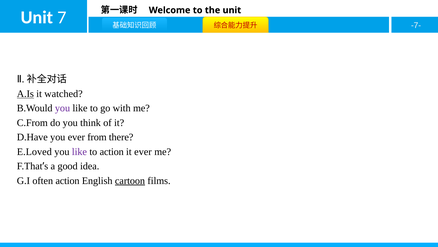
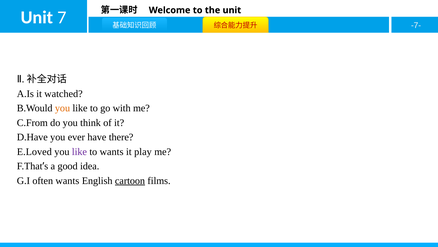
A.Is underline: present -> none (25, 94)
you colour: purple -> orange (63, 108)
from: from -> have (97, 137)
to action: action -> wants (112, 151)
it ever: ever -> play (143, 151)
often action: action -> wants (67, 180)
